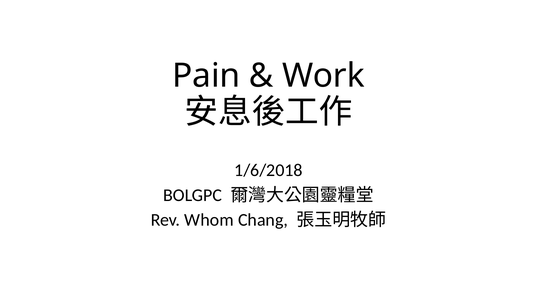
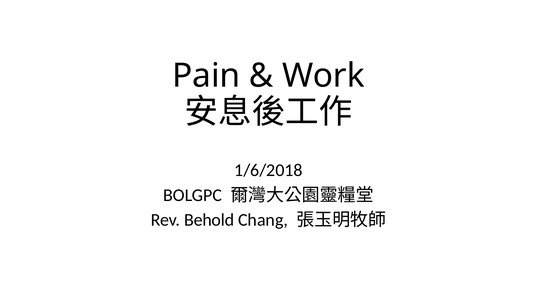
Whom: Whom -> Behold (209, 220)
